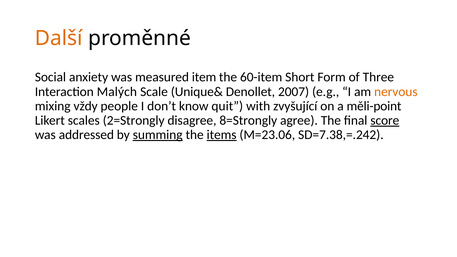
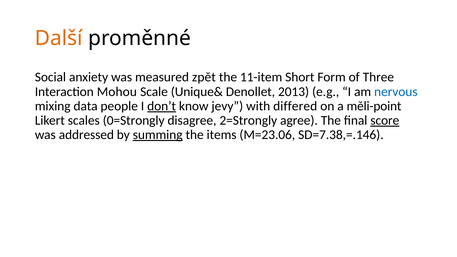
item: item -> zpět (204, 77)
60-item: 60-item -> 11-item (261, 77)
Malých: Malých -> Mohou (117, 92)
2007: 2007 -> 2013 (294, 92)
nervous colour: orange -> blue (396, 92)
vždy: vždy -> data (86, 106)
don’t underline: none -> present (162, 106)
quit: quit -> jevy (227, 106)
zvyšující: zvyšující -> differed (295, 106)
2=Strongly: 2=Strongly -> 0=Strongly (134, 120)
8=Strongly: 8=Strongly -> 2=Strongly (248, 120)
items underline: present -> none (222, 135)
SD=7.38,=.242: SD=7.38,=.242 -> SD=7.38,=.146 (341, 135)
